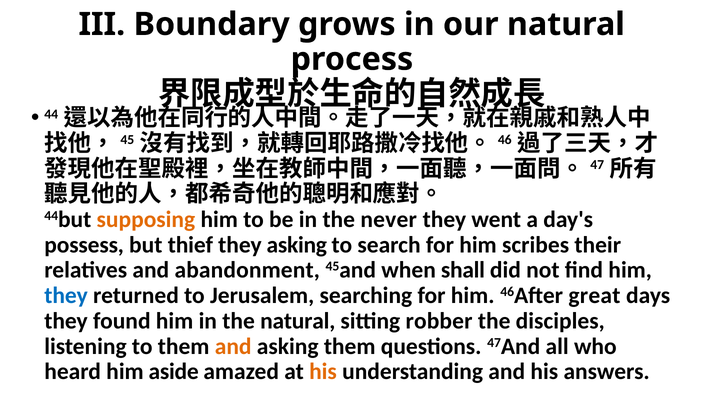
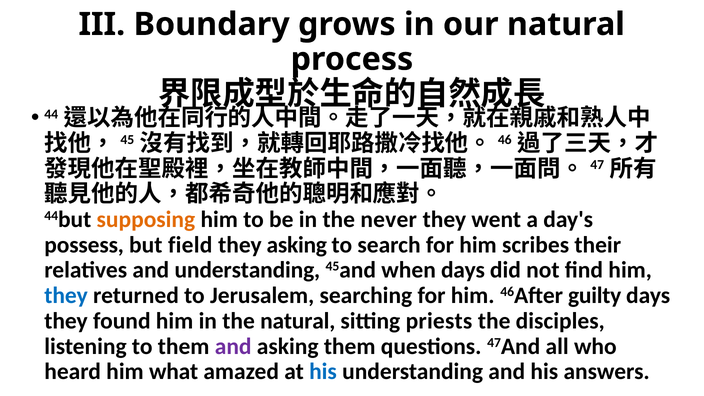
thief: thief -> field (190, 245)
and abandonment: abandonment -> understanding (247, 270)
when shall: shall -> days (463, 270)
great: great -> guilty (595, 296)
robber: robber -> priests (439, 321)
and colour: orange -> purple (233, 346)
aside: aside -> what (174, 372)
his colour: orange -> blue (323, 372)
